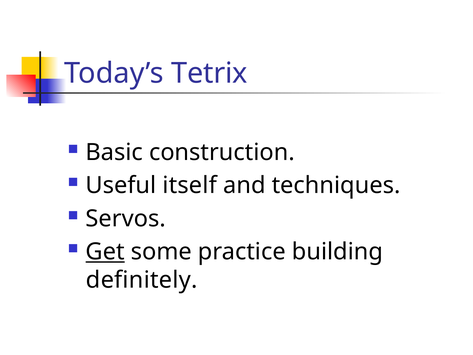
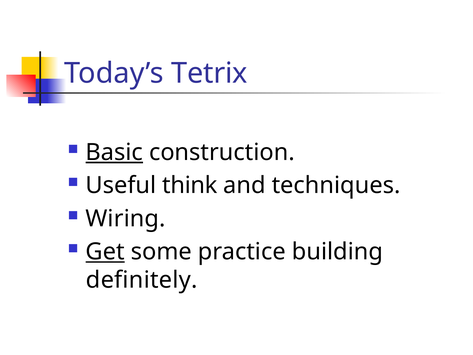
Basic underline: none -> present (114, 152)
itself: itself -> think (190, 185)
Servos: Servos -> Wiring (126, 218)
